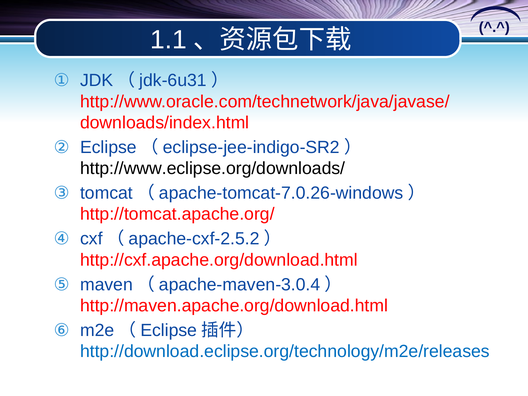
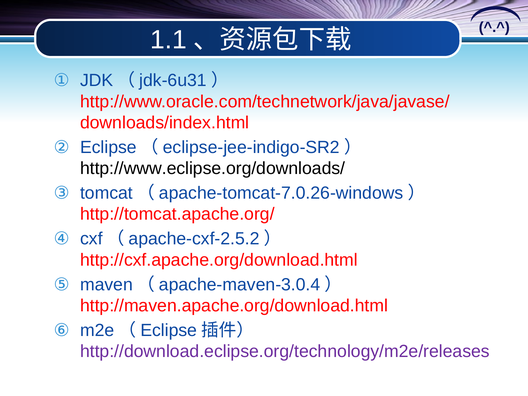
http://download.eclipse.org/technology/m2e/releases colour: blue -> purple (285, 351)
